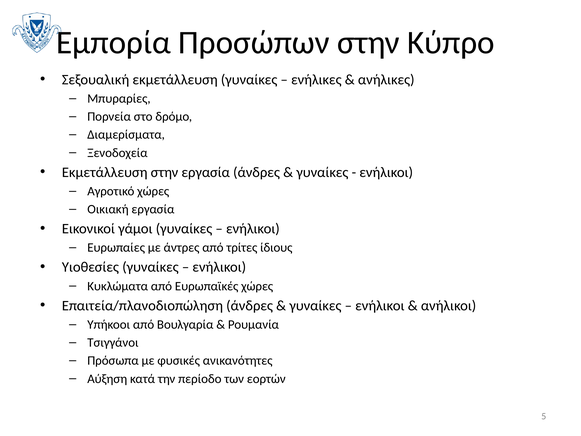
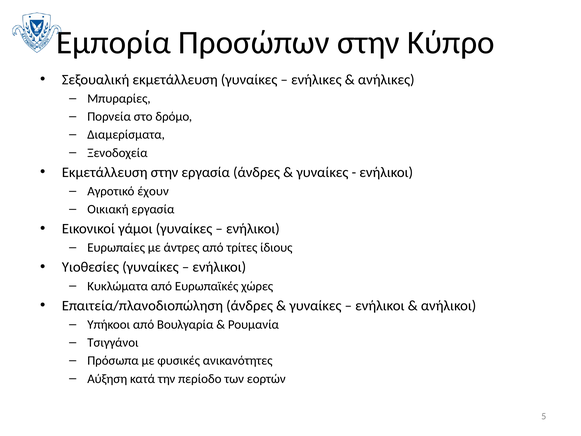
Αγροτικό χώρες: χώρες -> έχουν (153, 191)
